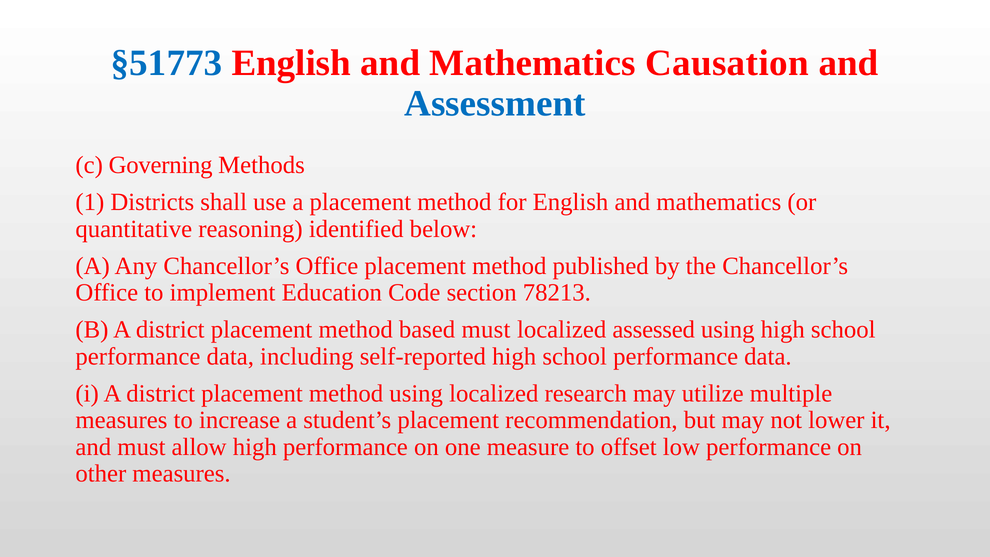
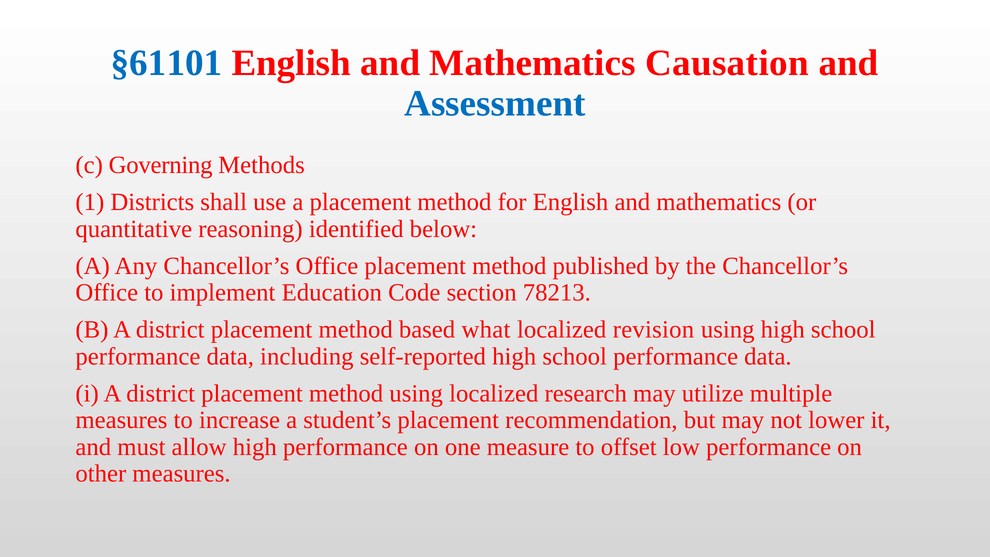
§51773: §51773 -> §61101 (167, 63)
based must: must -> what (486, 330)
assessed: assessed -> revision (653, 330)
